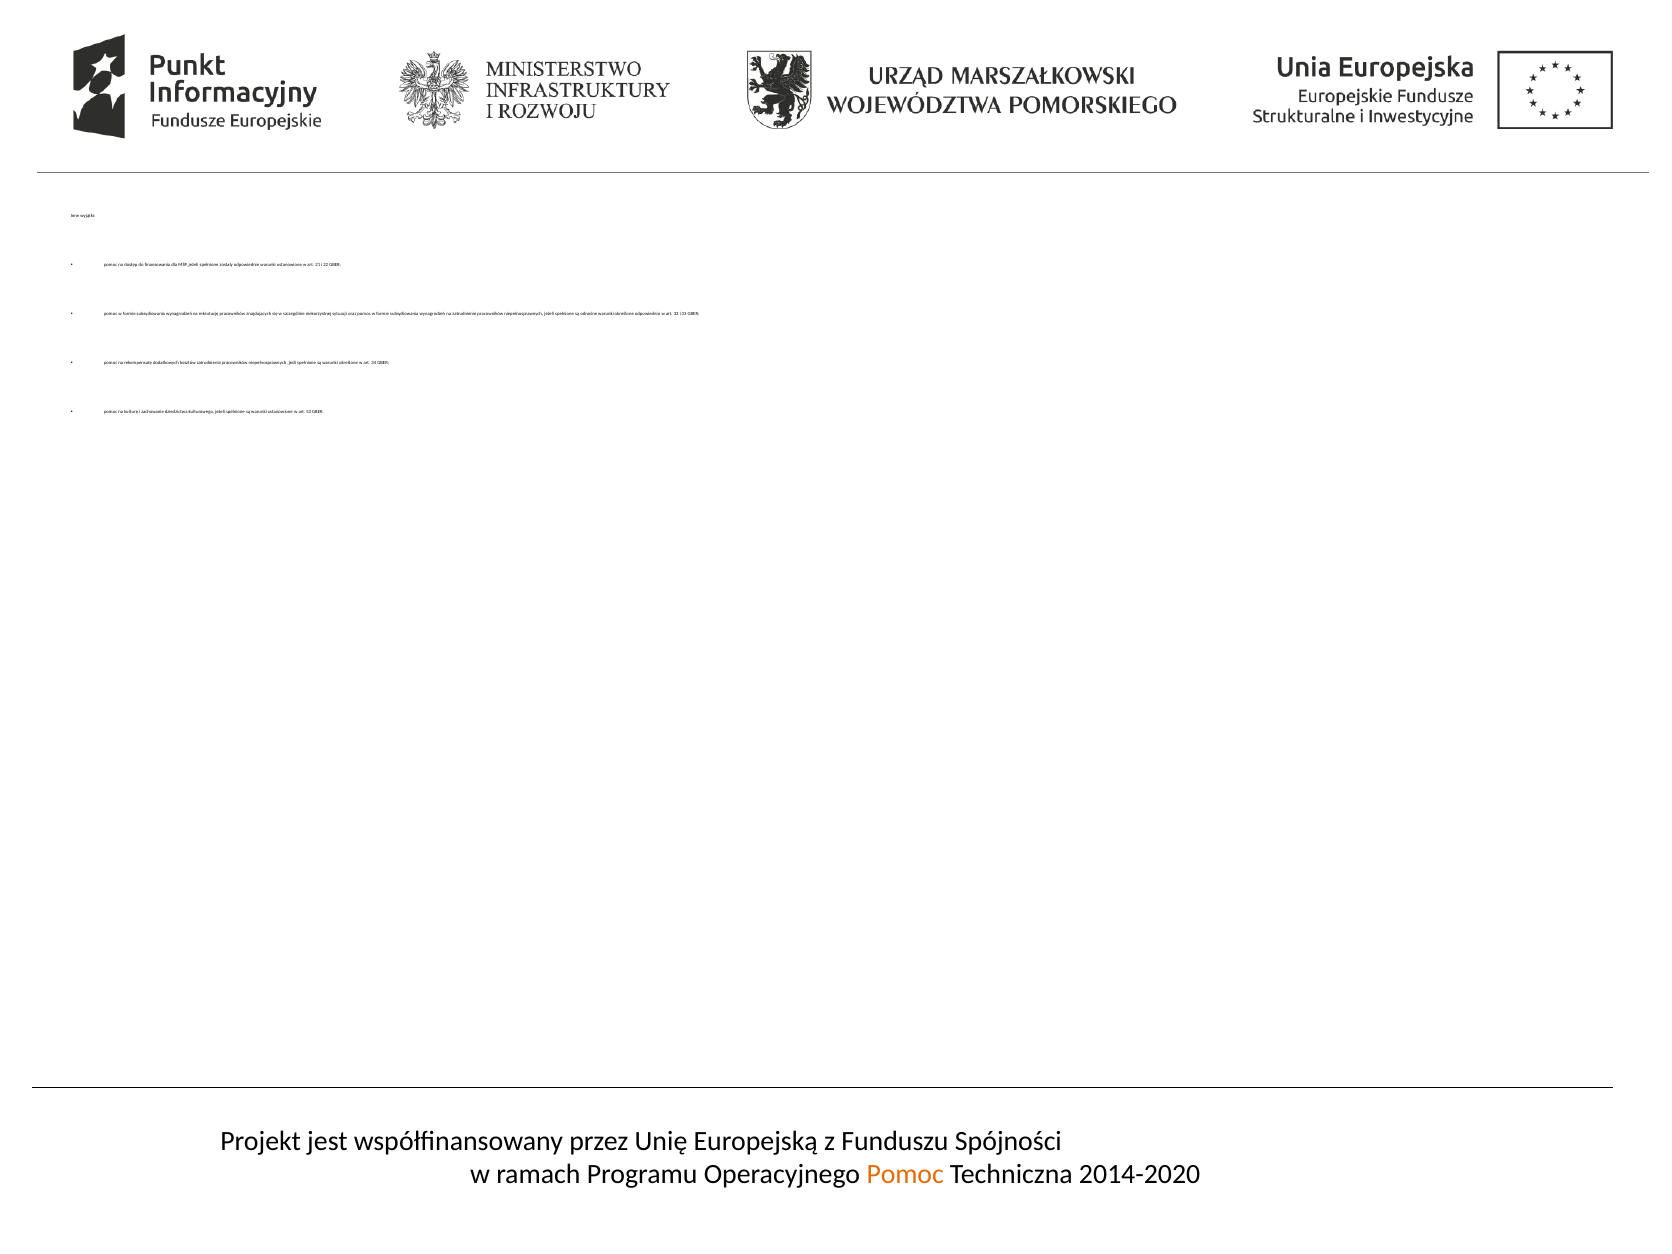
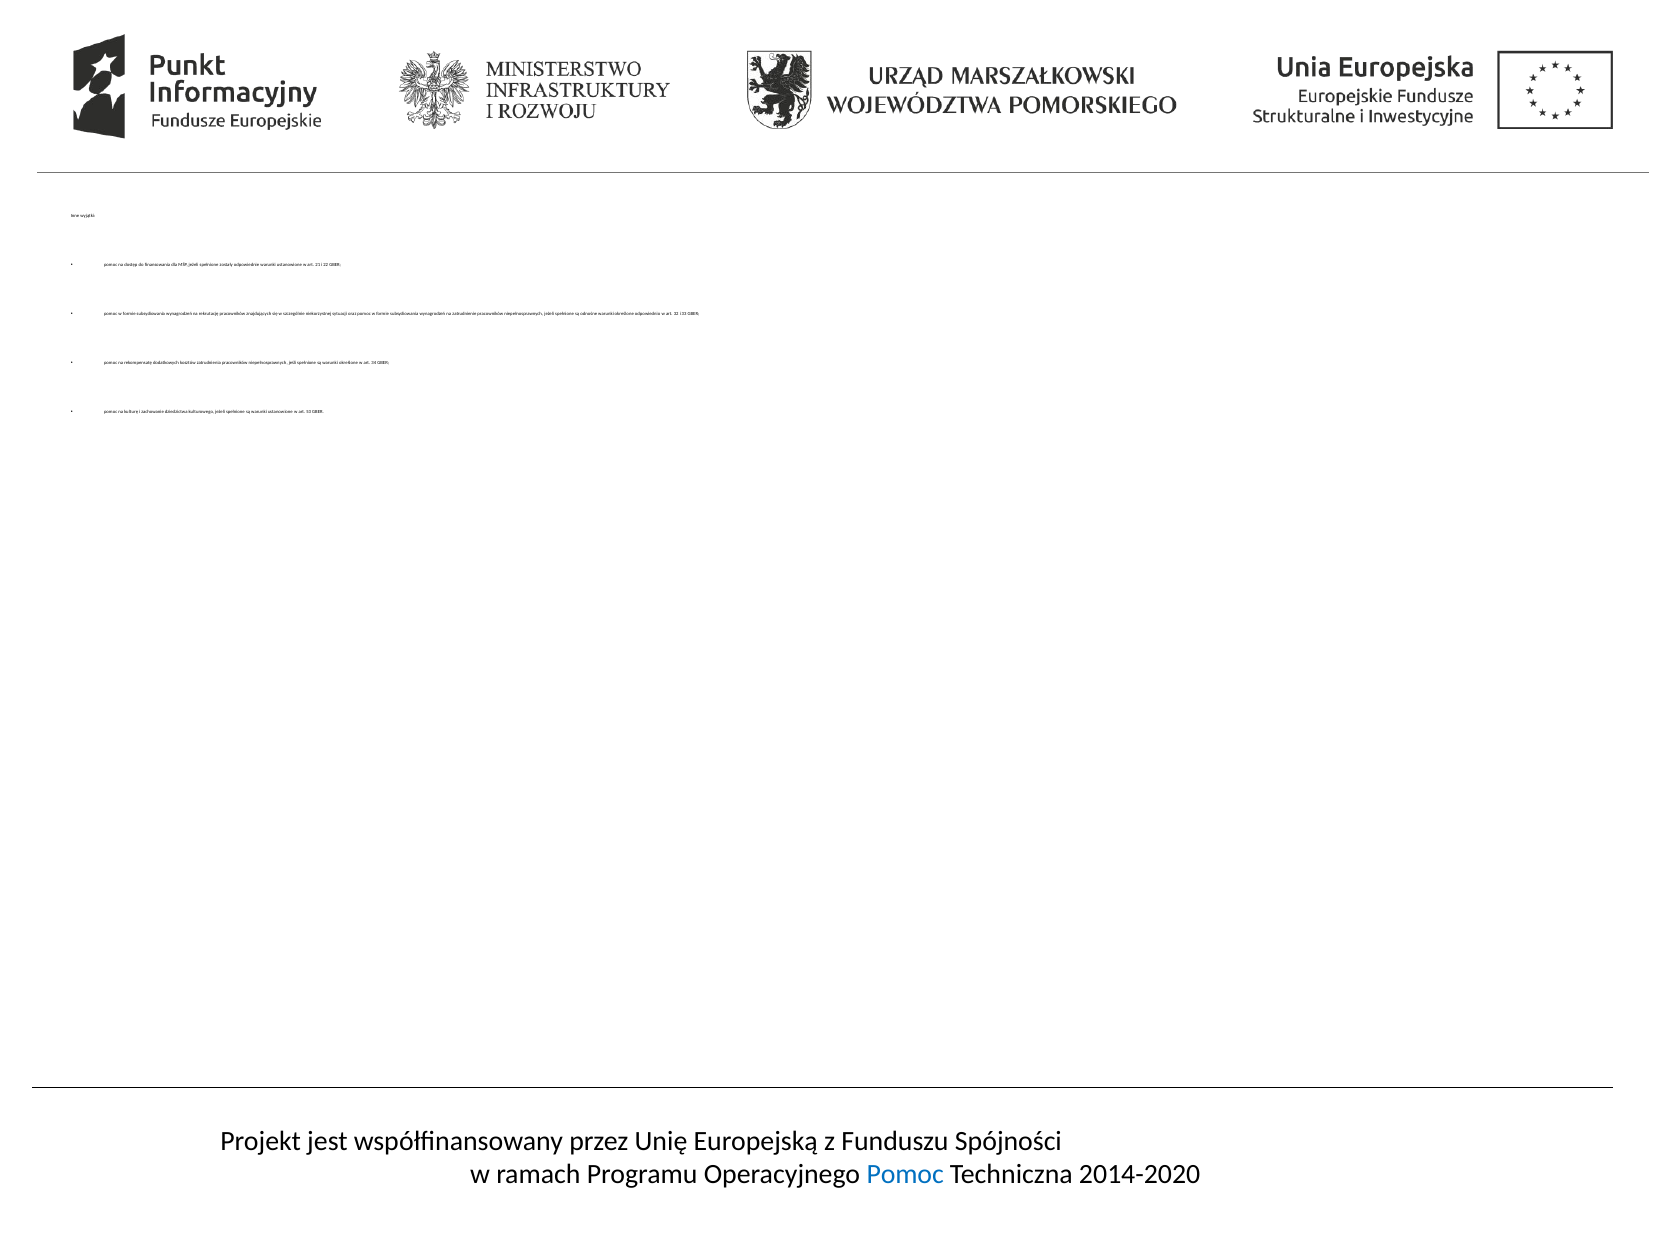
Pomoc colour: orange -> blue (905, 1174)
